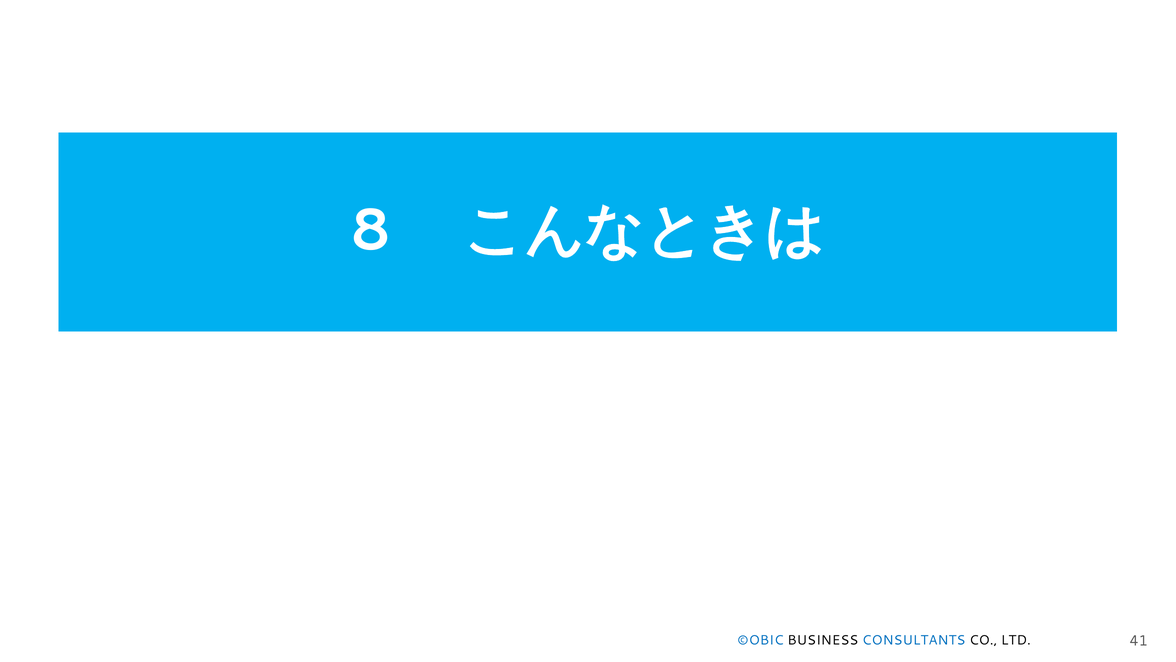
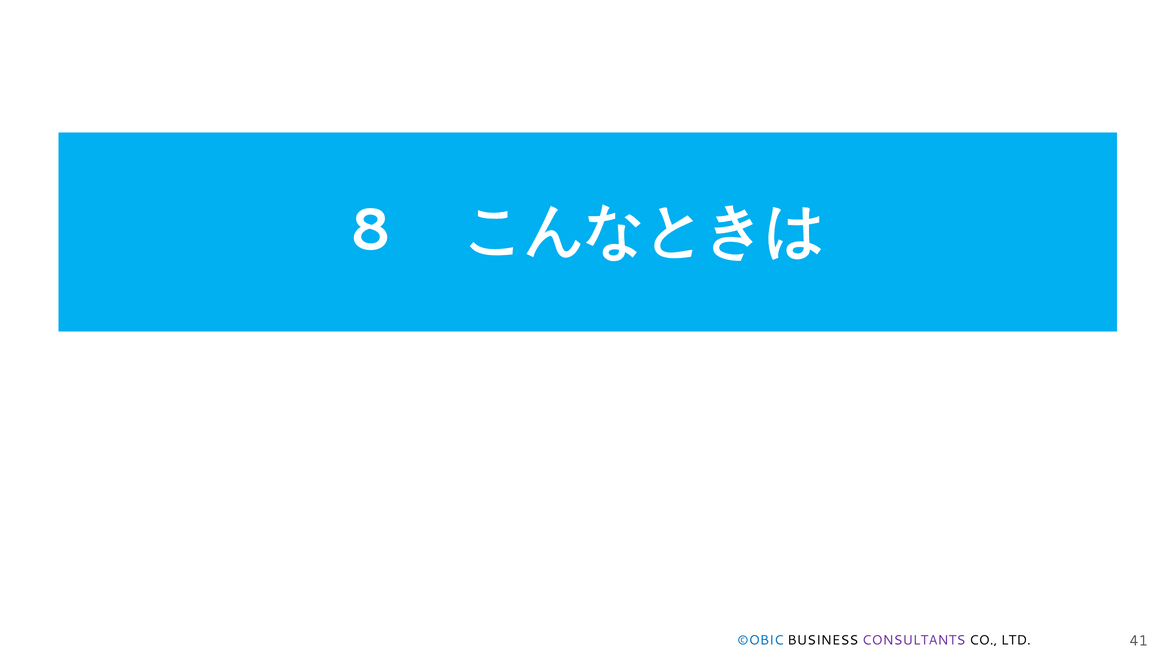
CONSULTANTS colour: blue -> purple (914, 640)
